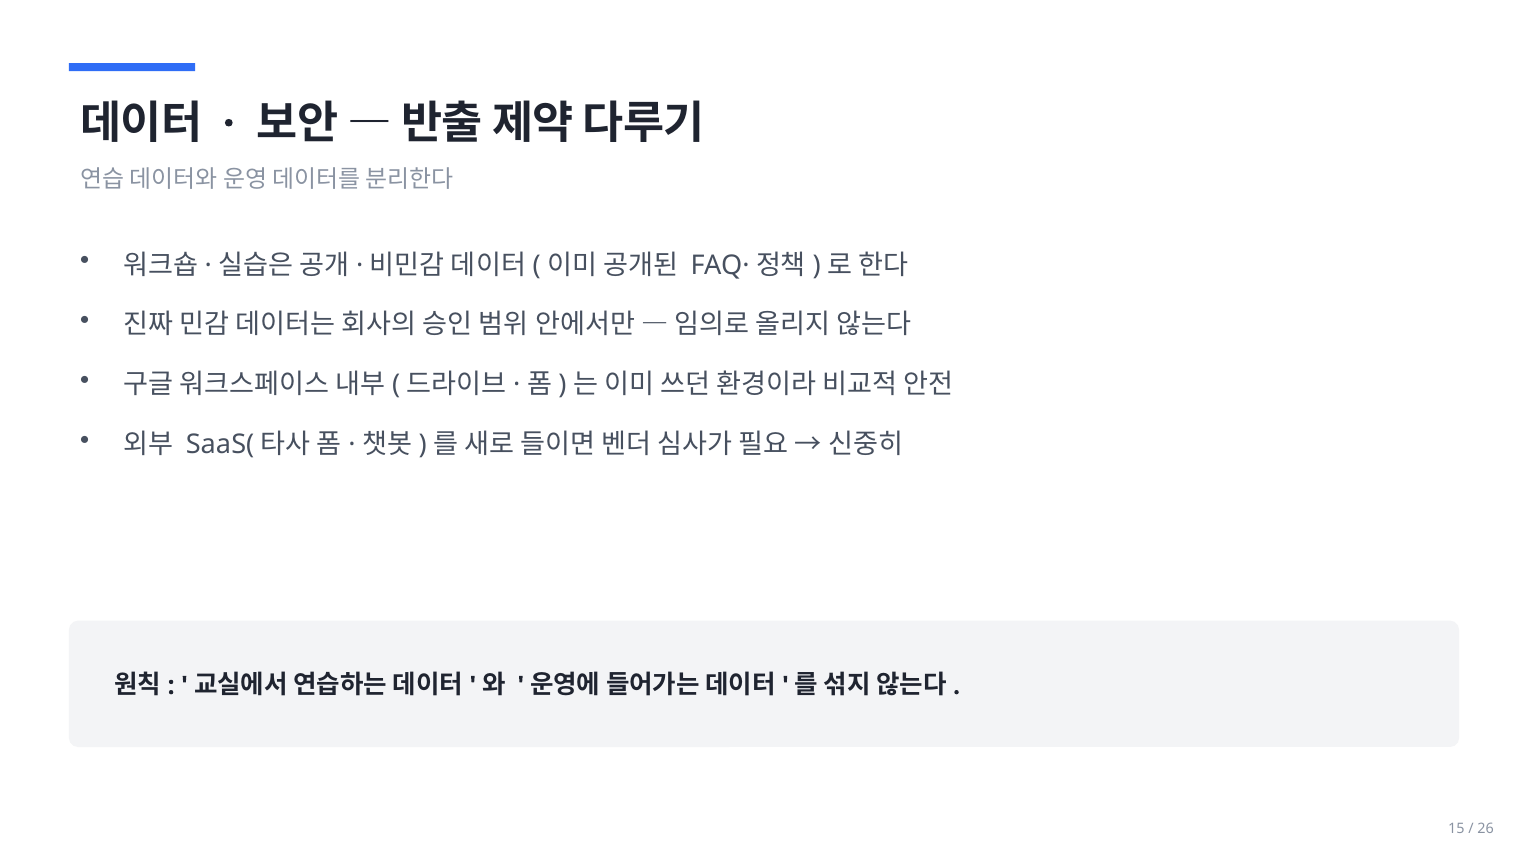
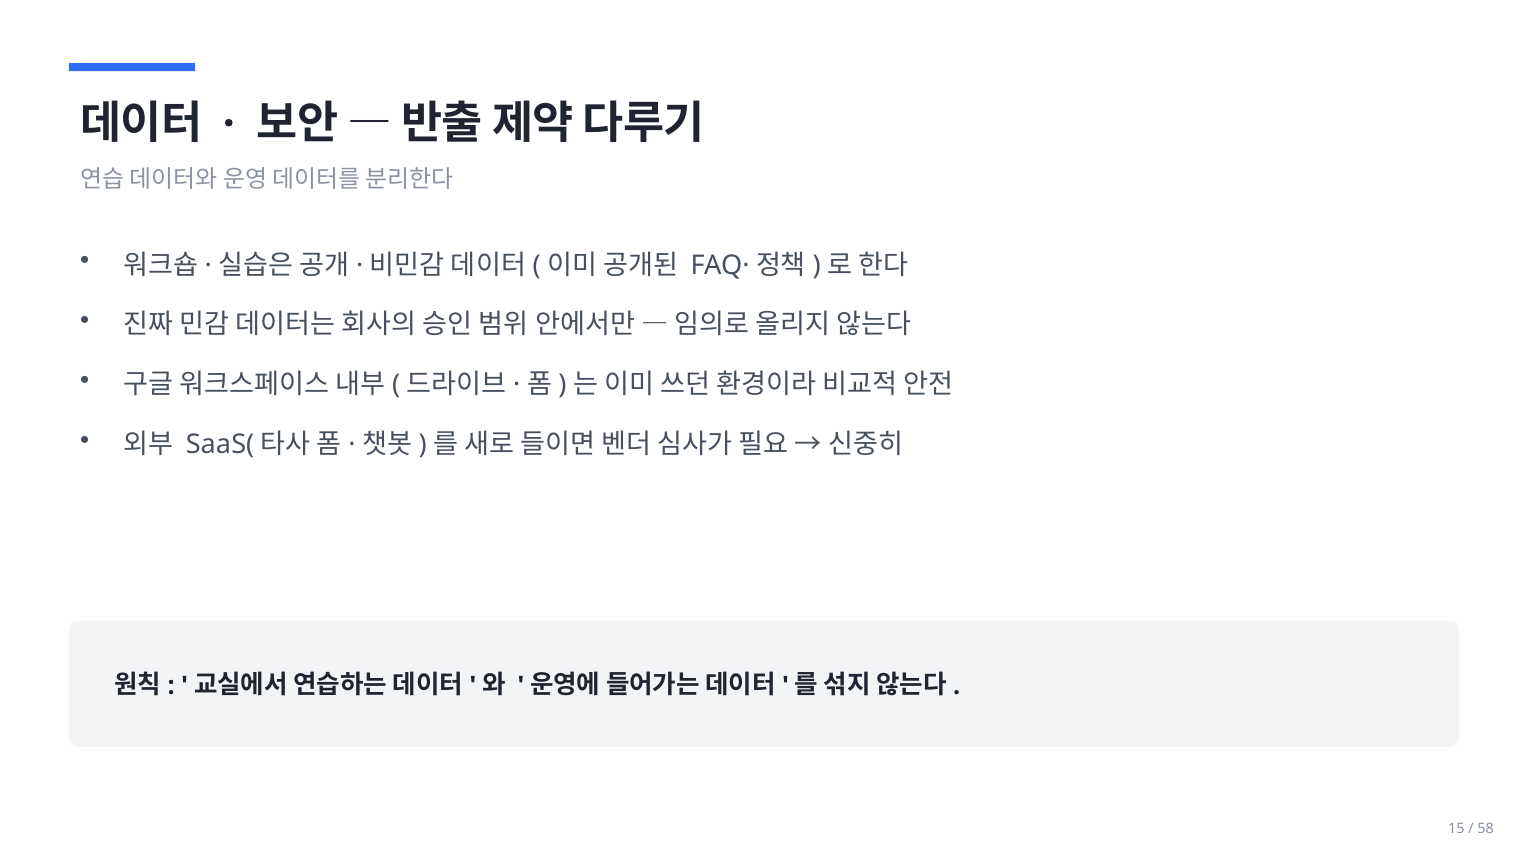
26: 26 -> 58 (1486, 828)
